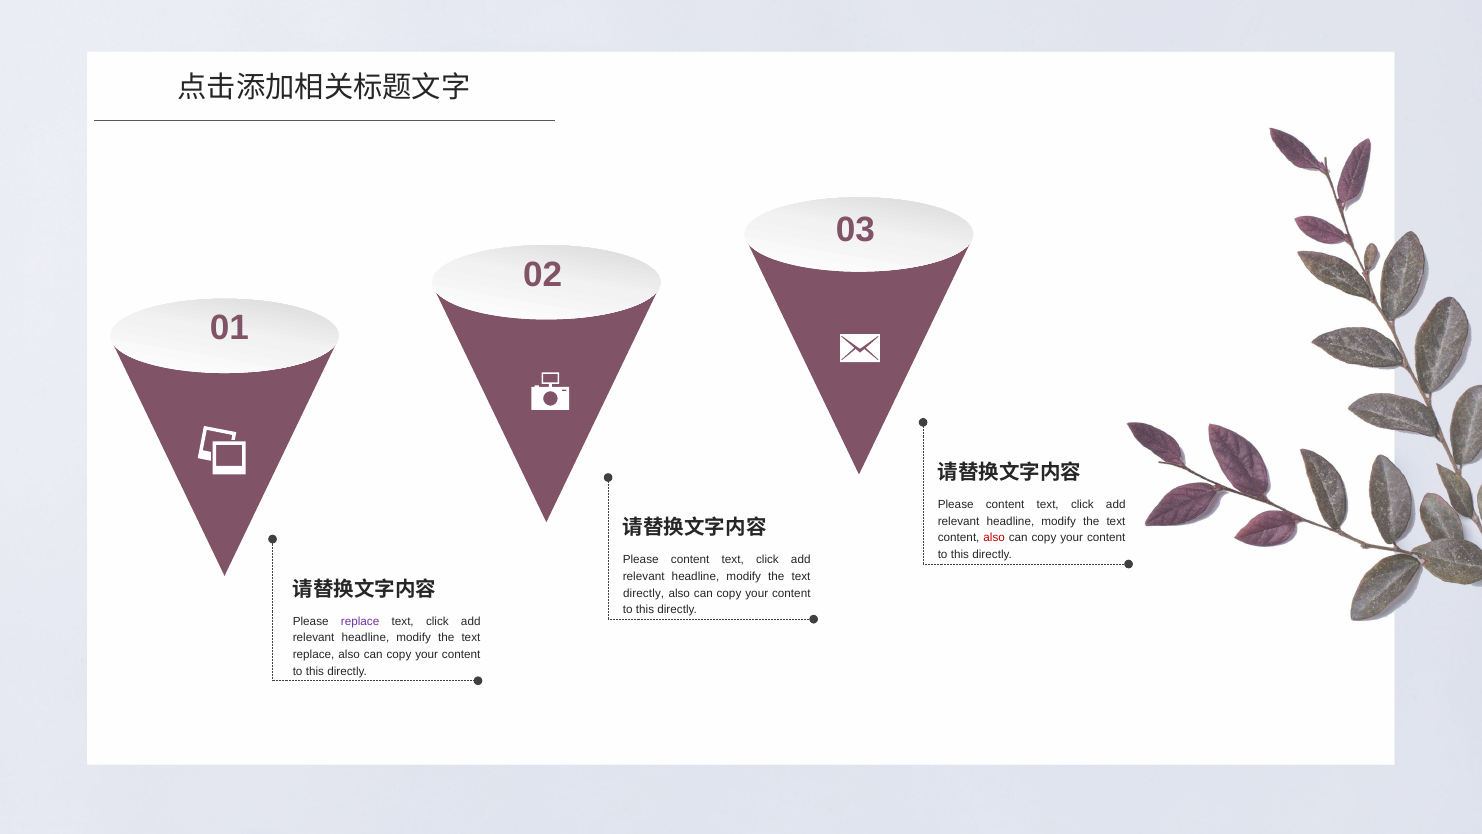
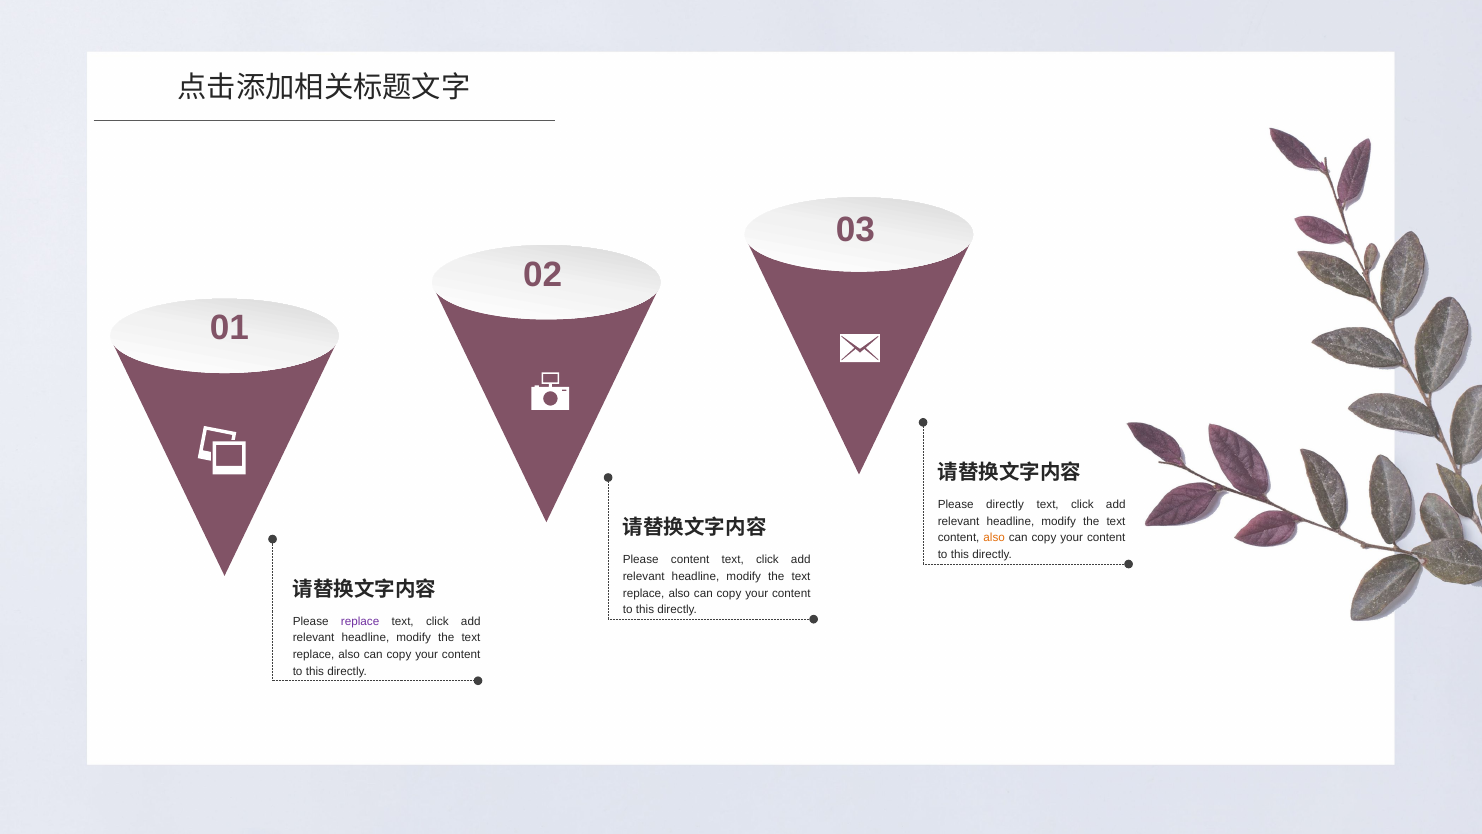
content: content -> directly (1005, 504)
also colour: red -> orange (994, 538)
directly: directly -> replace (644, 593)
